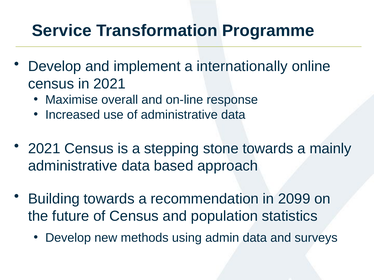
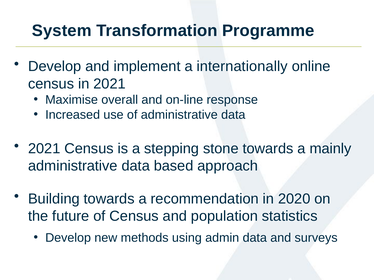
Service: Service -> System (62, 31)
2099: 2099 -> 2020 (294, 199)
